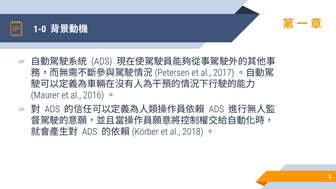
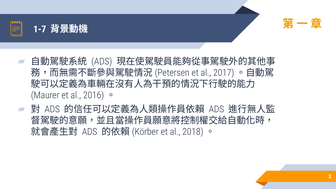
1-0: 1-0 -> 1-7 (40, 29)
